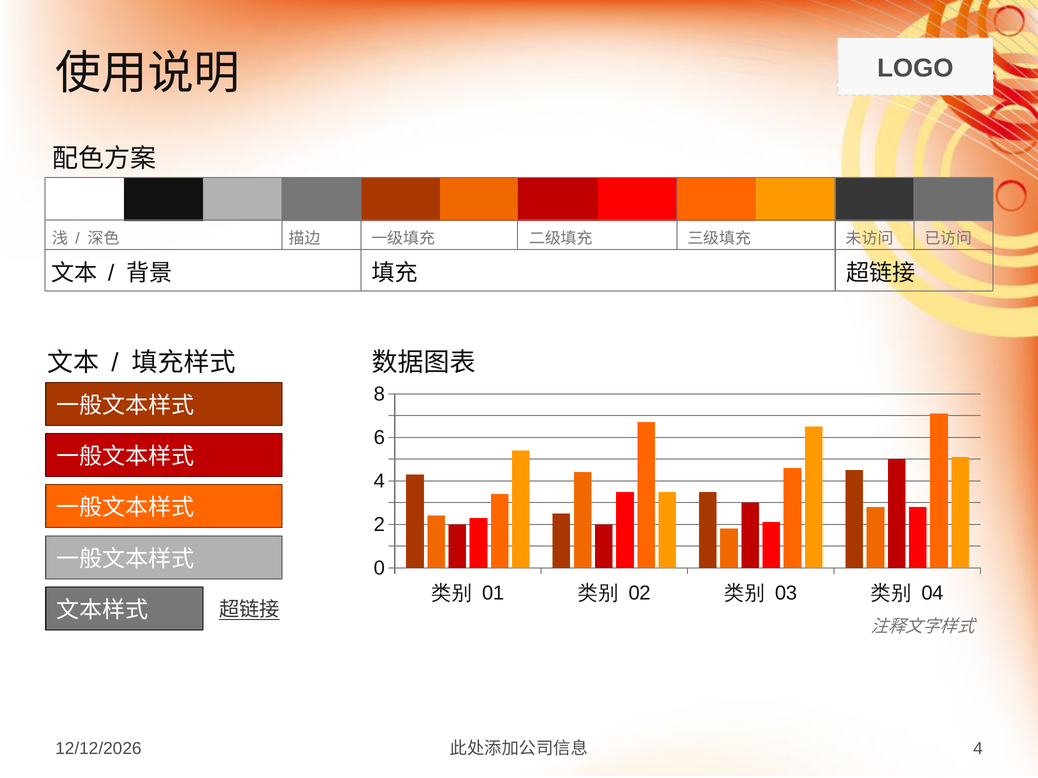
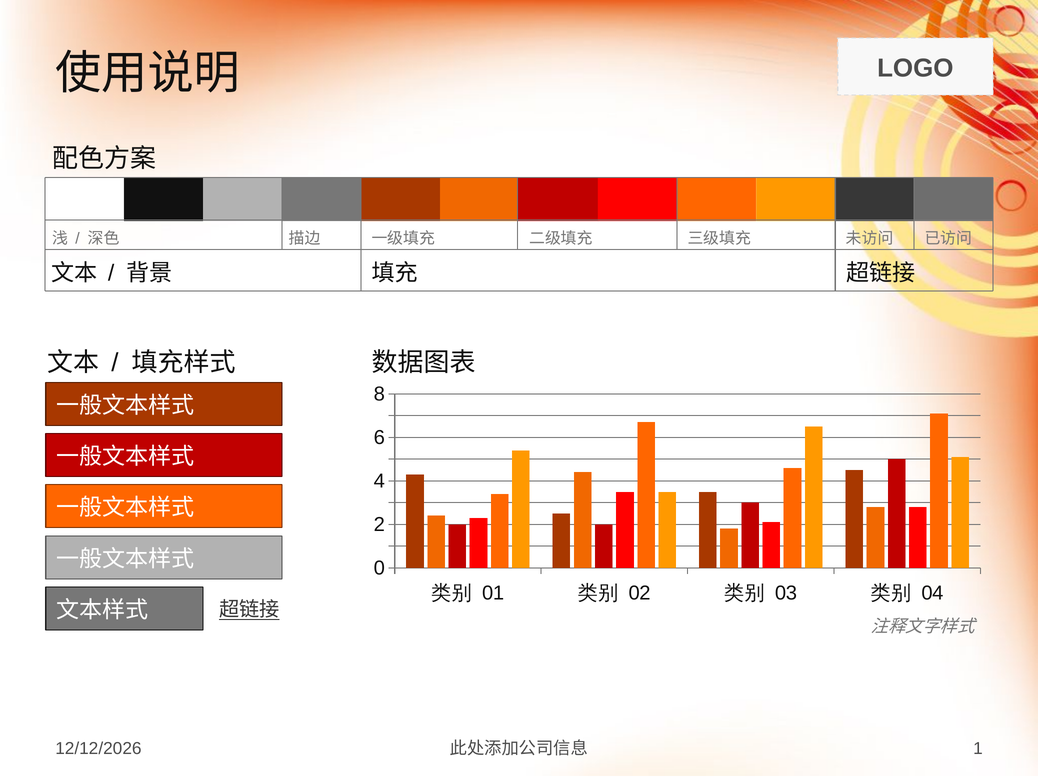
4: 4 -> 1 (978, 749)
